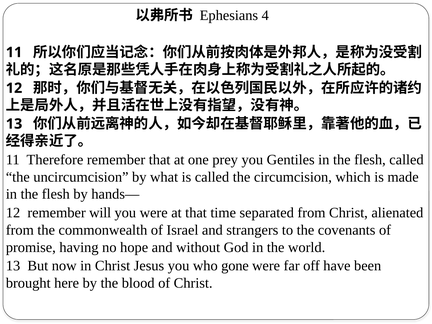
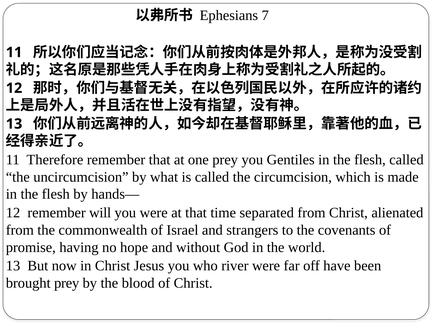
4: 4 -> 7 (265, 15)
gone: gone -> river (235, 266)
brought here: here -> prey (67, 283)
